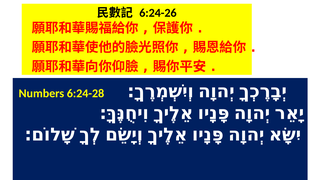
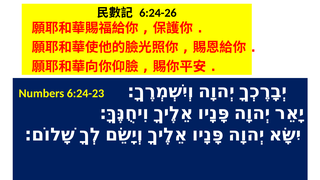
6:24-28: 6:24-28 -> 6:24-23 (86, 93)
